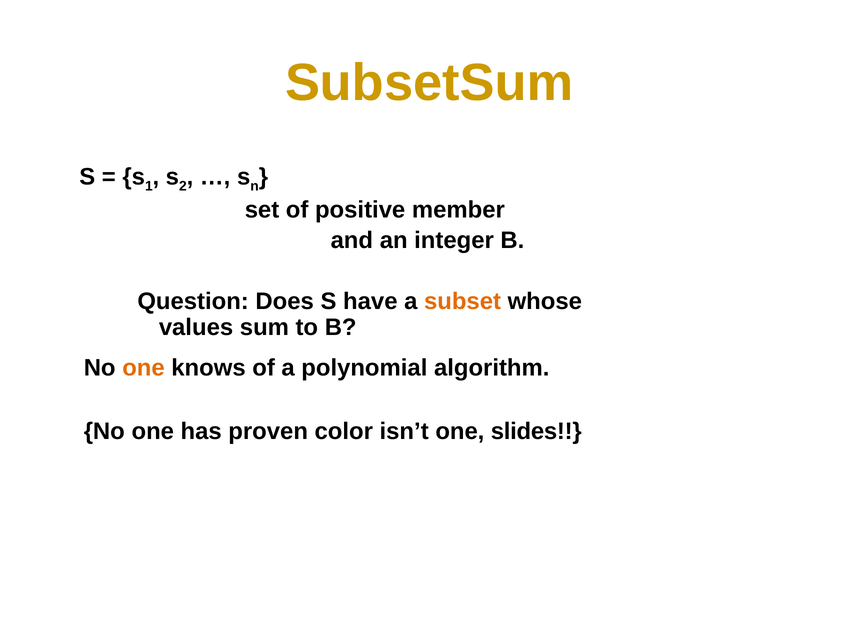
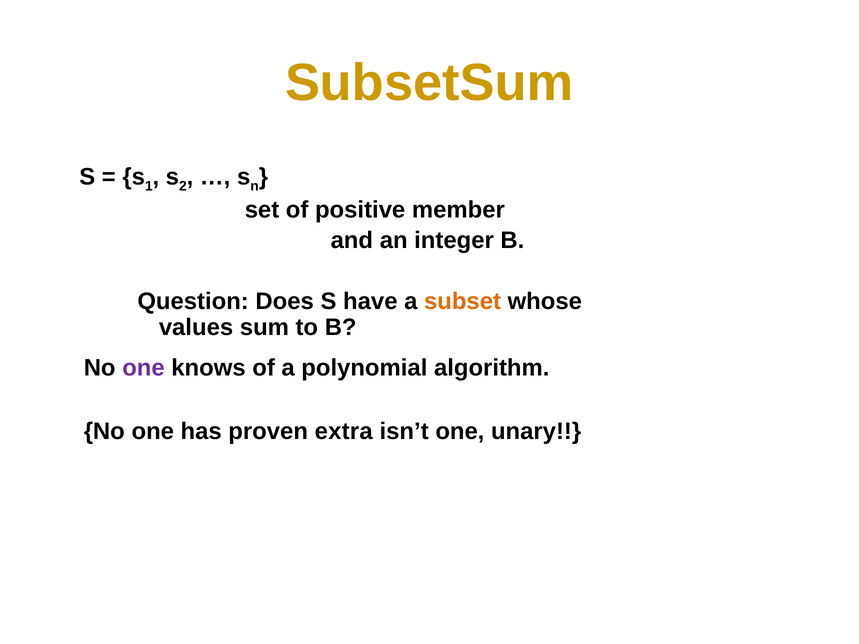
one colour: orange -> purple (143, 368)
color: color -> extra (344, 431)
slides: slides -> unary (536, 431)
